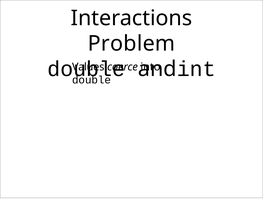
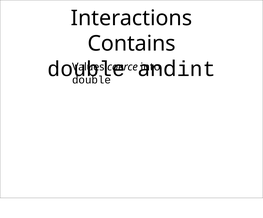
Problem: Problem -> Contains (132, 43)
